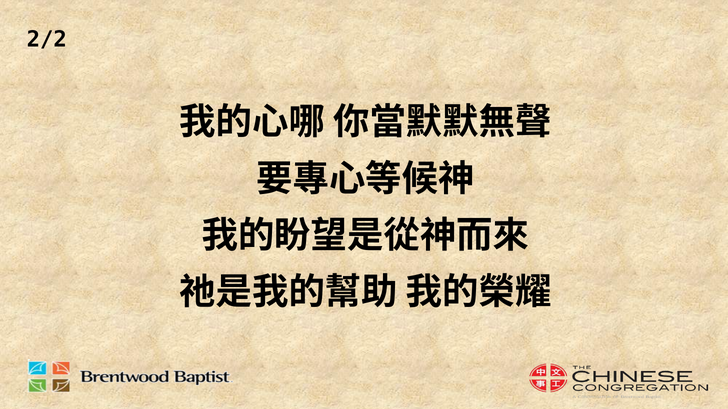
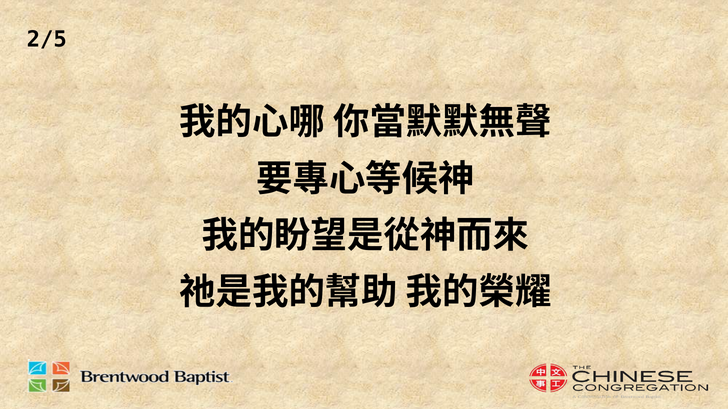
2/2: 2/2 -> 2/5 (47, 39)
